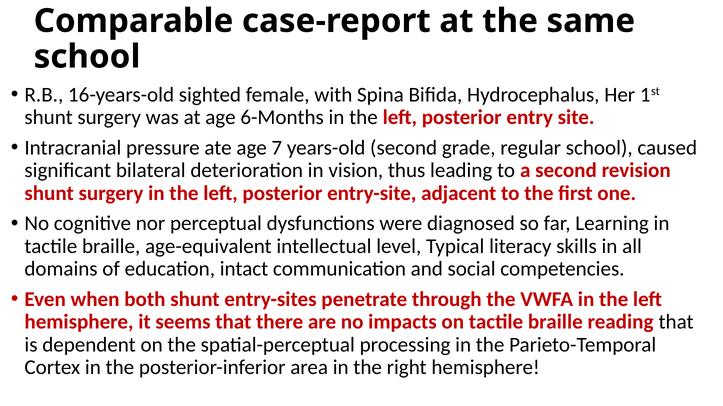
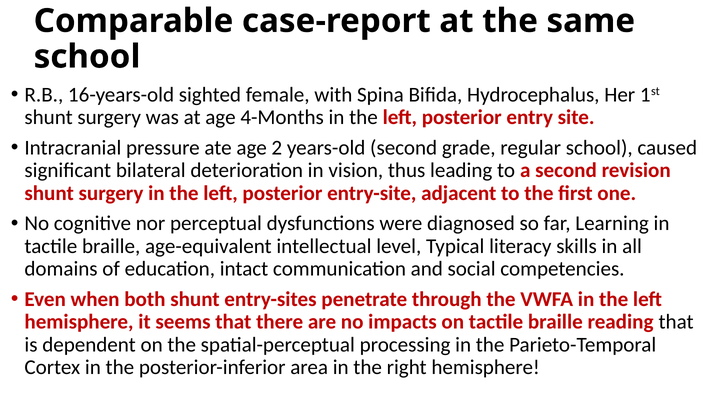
6-Months: 6-Months -> 4-Months (282, 118)
7: 7 -> 2 (277, 148)
